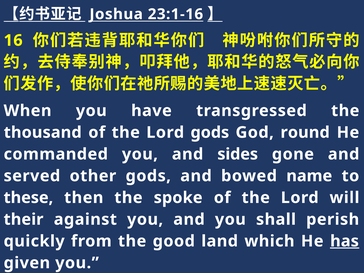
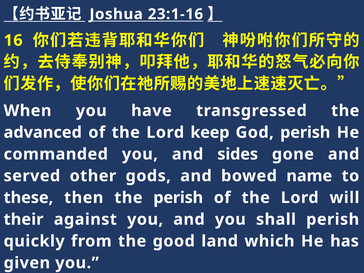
thousand: thousand -> advanced (43, 132)
Lord gods: gods -> keep (210, 132)
God round: round -> perish (305, 132)
the spoke: spoke -> perish (178, 198)
has underline: present -> none (345, 241)
